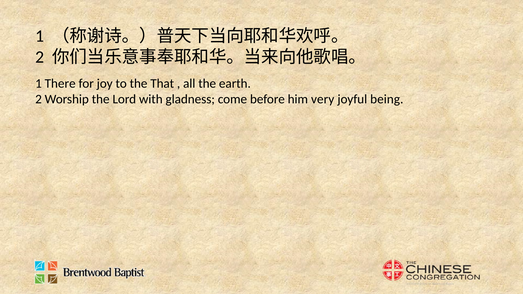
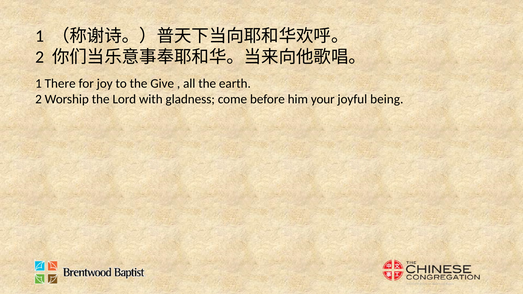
That: That -> Give (162, 84)
very: very -> your (323, 99)
